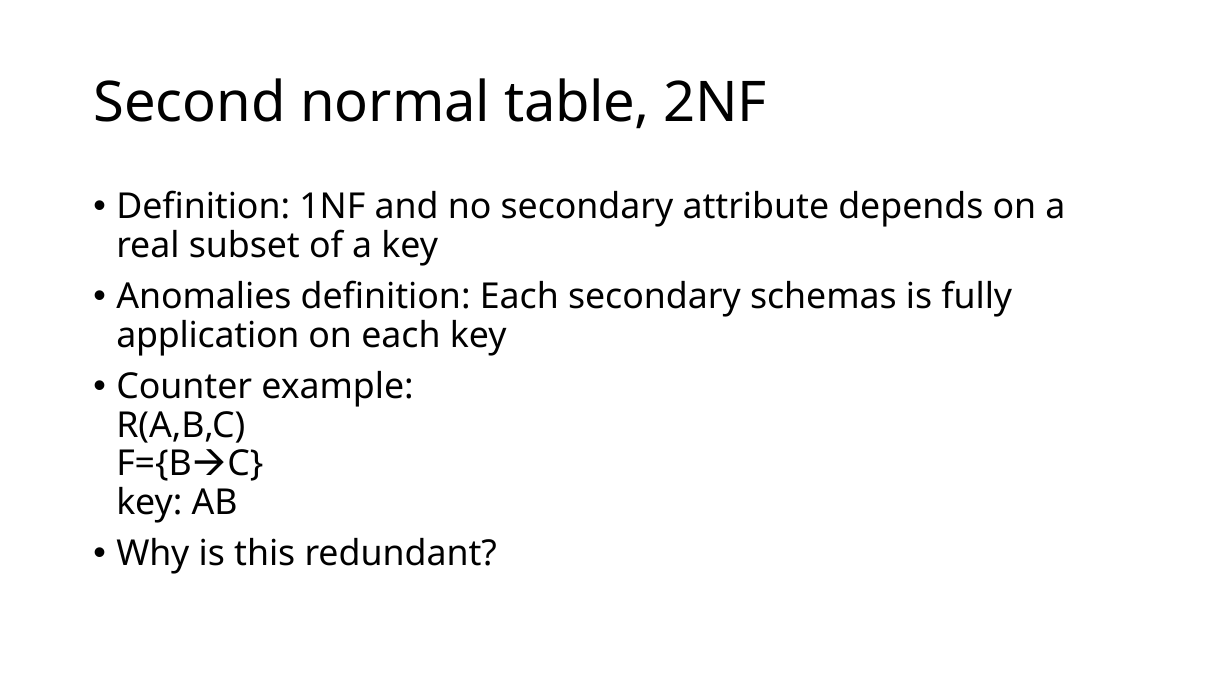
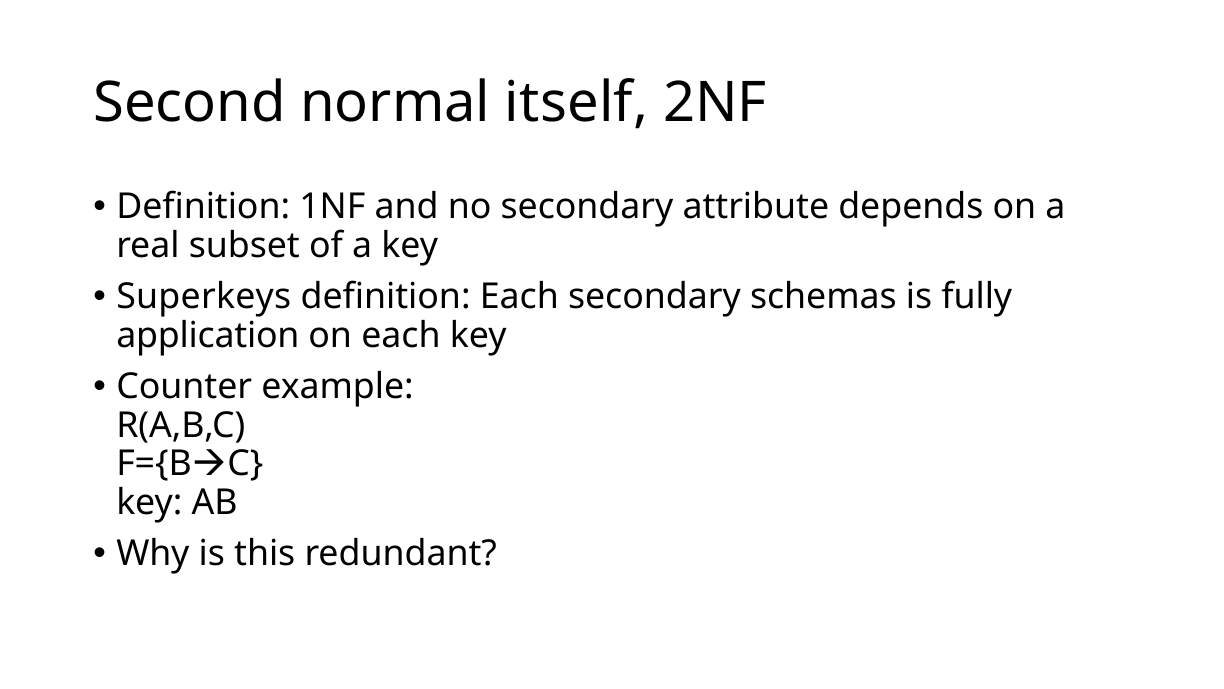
table: table -> itself (577, 103)
Anomalies: Anomalies -> Superkeys (204, 297)
